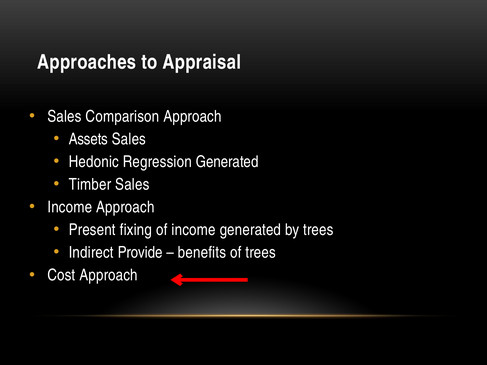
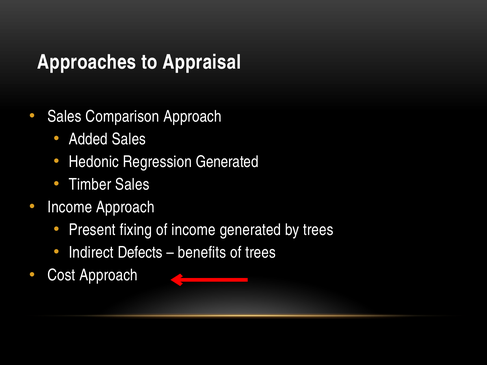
Assets: Assets -> Added (88, 139)
Provide: Provide -> Defects (140, 253)
